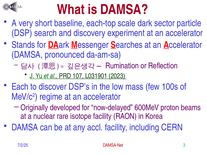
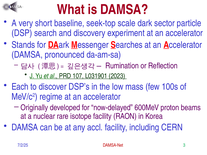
each-top: each-top -> seek-top (101, 23)
